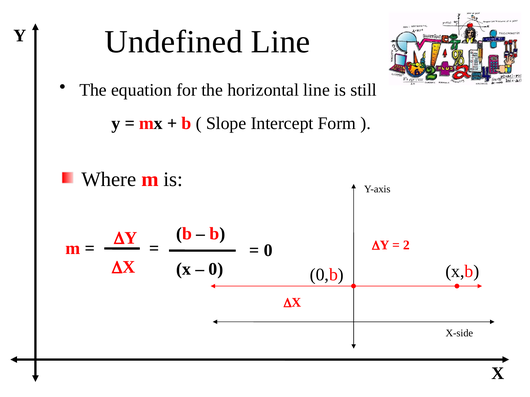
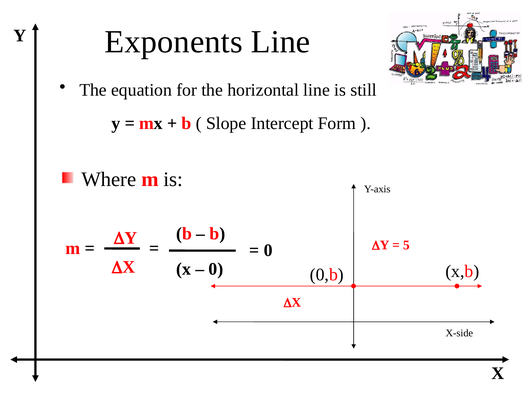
Undefined: Undefined -> Exponents (174, 42)
2: 2 -> 5 (406, 246)
